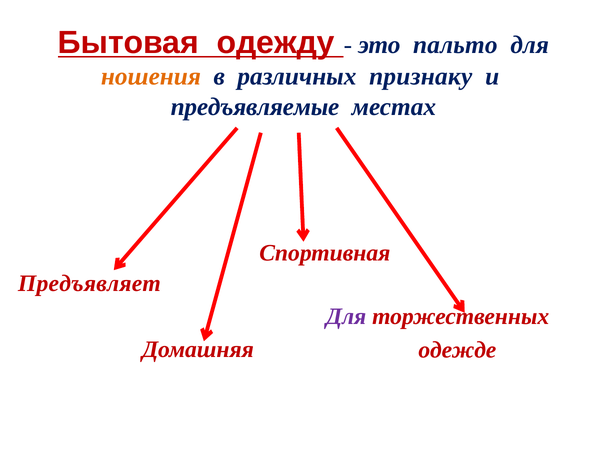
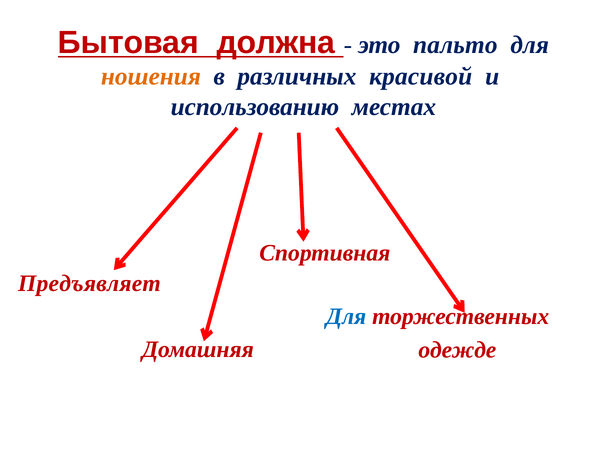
одежду: одежду -> должна (276, 43)
признаку: признаку -> красивой (421, 77)
предъявляемые: предъявляемые -> использованию (255, 107)
Для colour: purple -> blue (346, 317)
